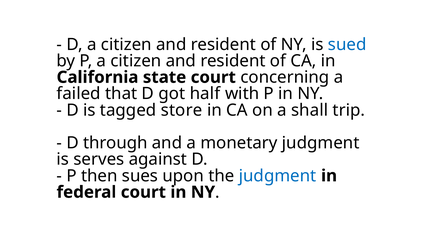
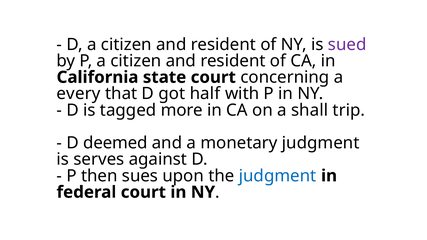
sued colour: blue -> purple (347, 44)
failed: failed -> every (79, 94)
store: store -> more (182, 110)
through: through -> deemed (115, 143)
